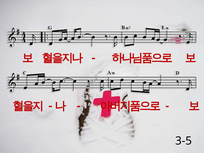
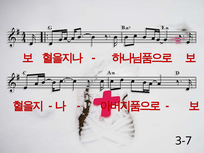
3-5: 3-5 -> 3-7 (184, 141)
